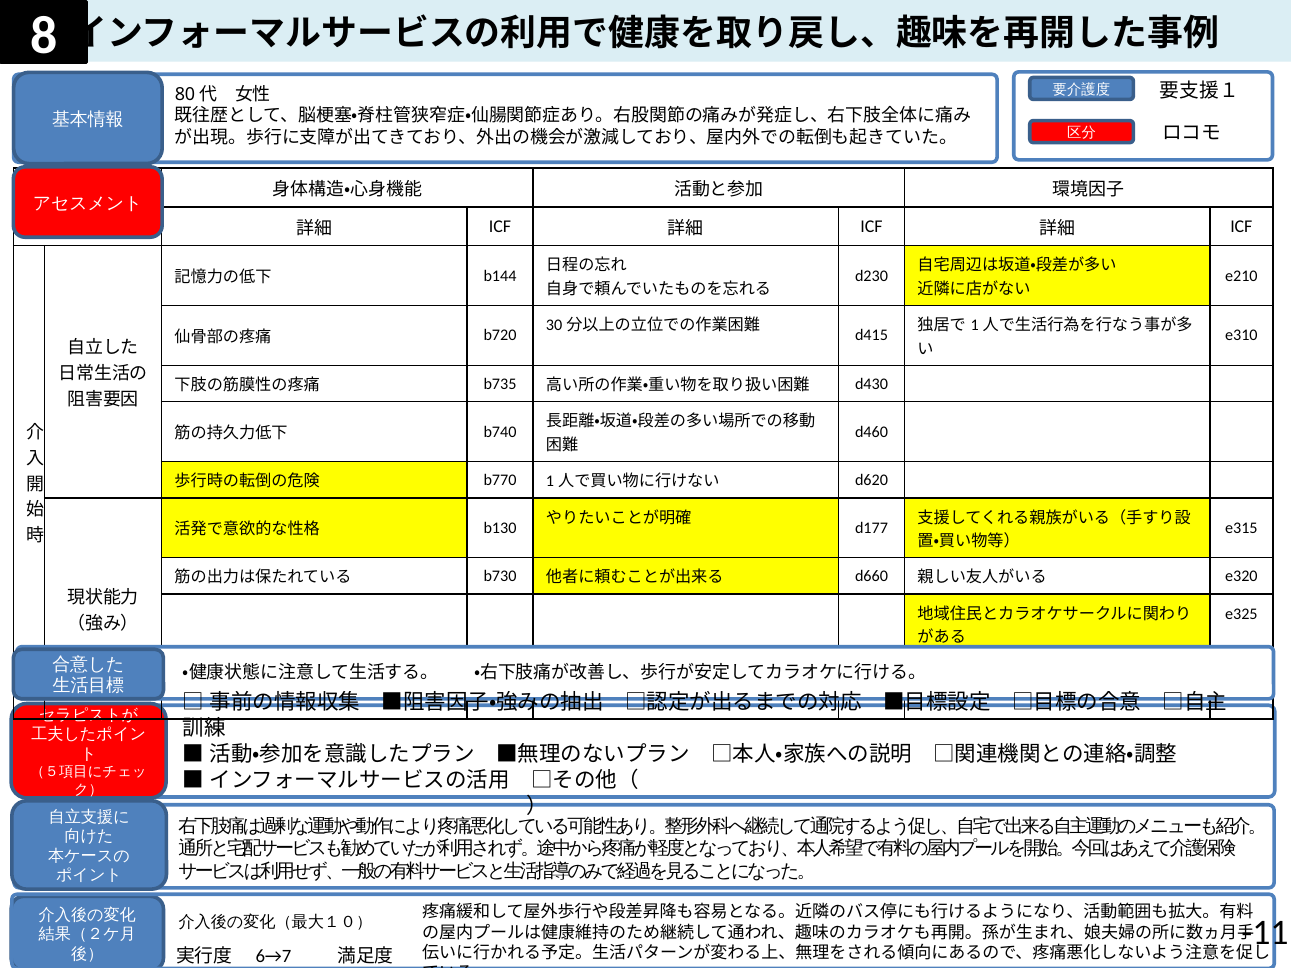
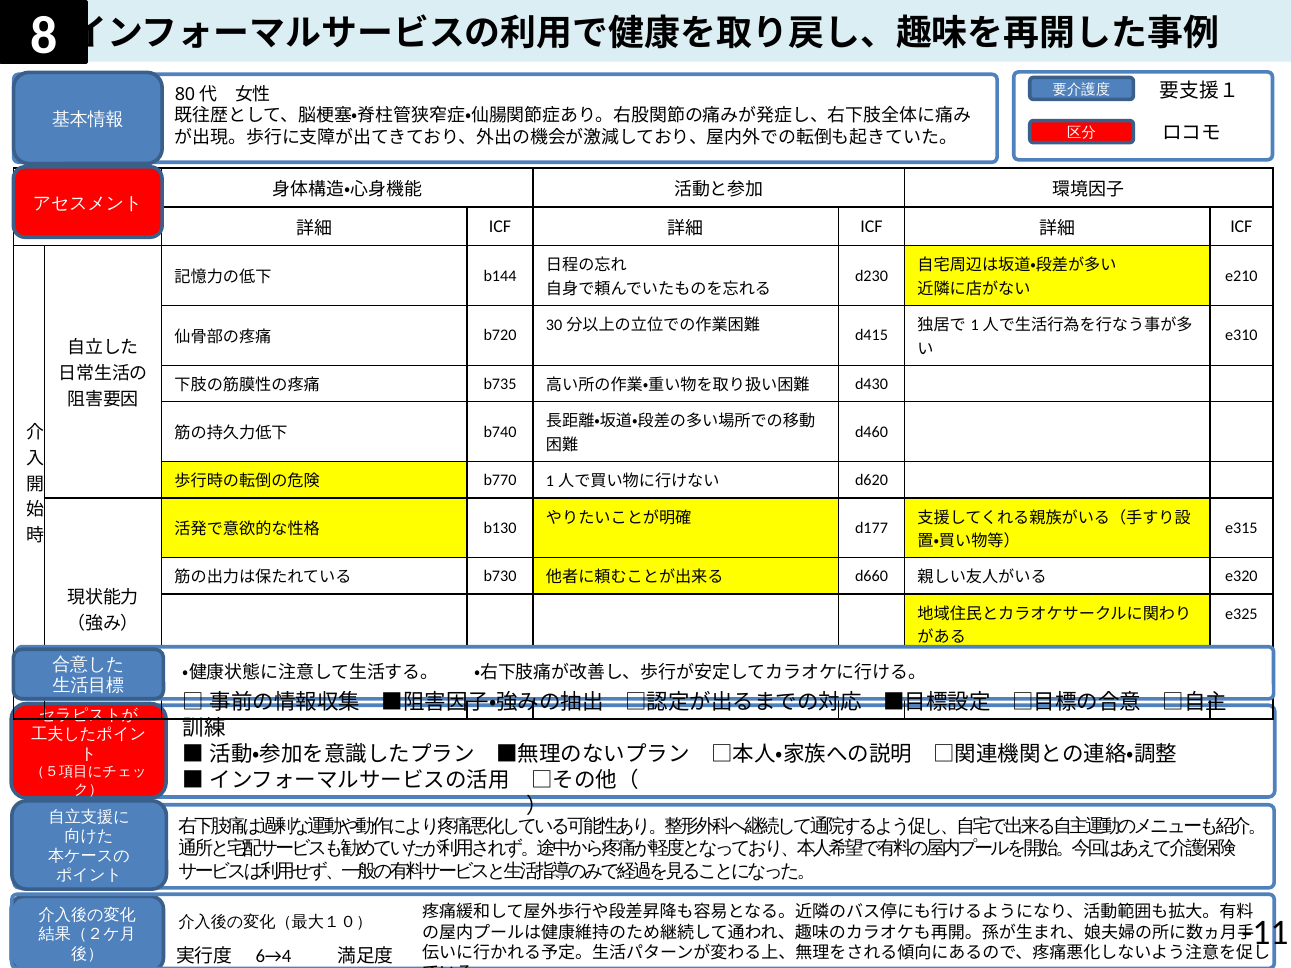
6→7: 6→7 -> 6→4 (273, 956)
